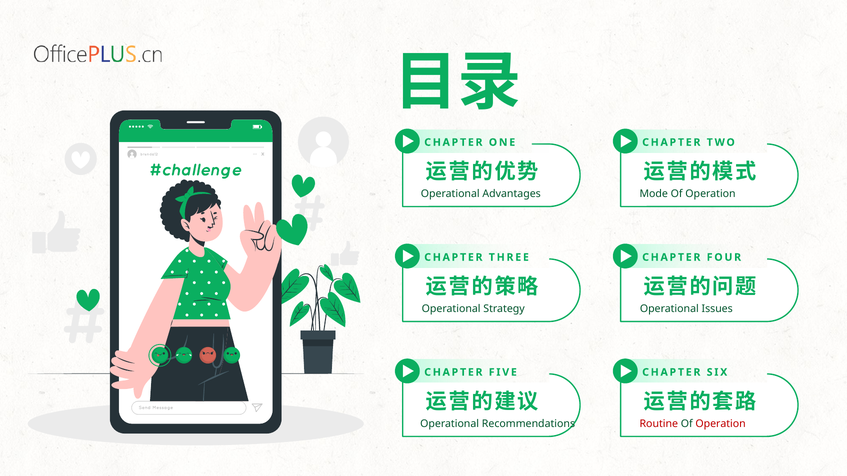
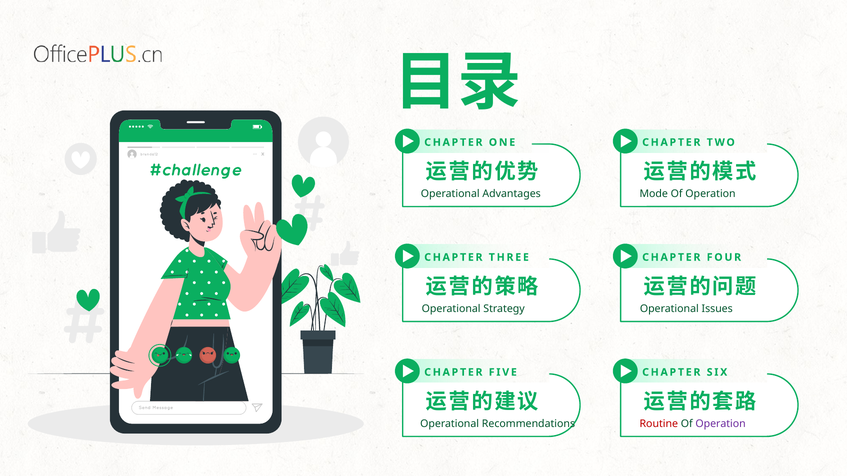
Operation colour: red -> purple (721, 424)
